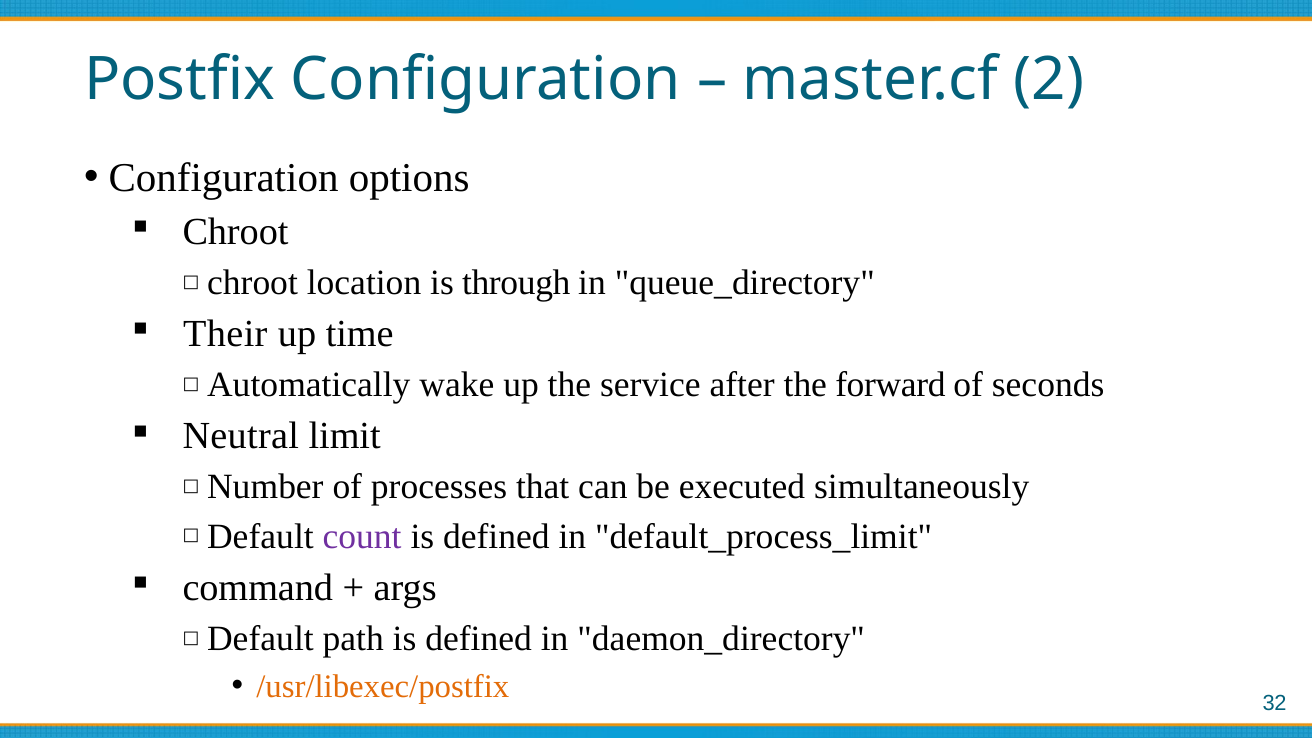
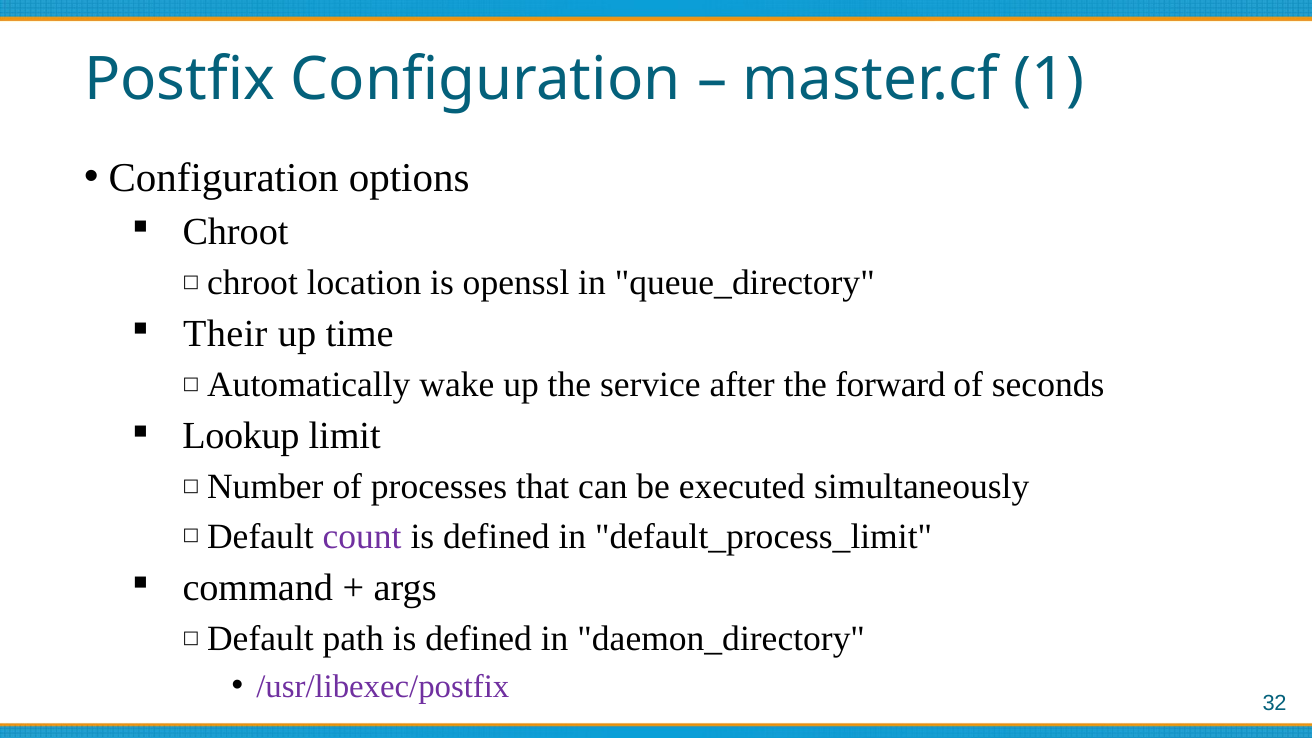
2: 2 -> 1 (1049, 79)
through: through -> openssl (516, 283)
Neutral: Neutral -> Lookup (241, 436)
/usr/libexec/postfix colour: orange -> purple (383, 686)
